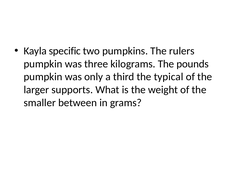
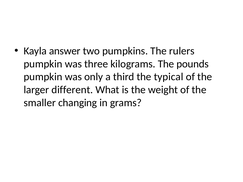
specific: specific -> answer (65, 51)
supports: supports -> different (72, 90)
between: between -> changing (78, 103)
